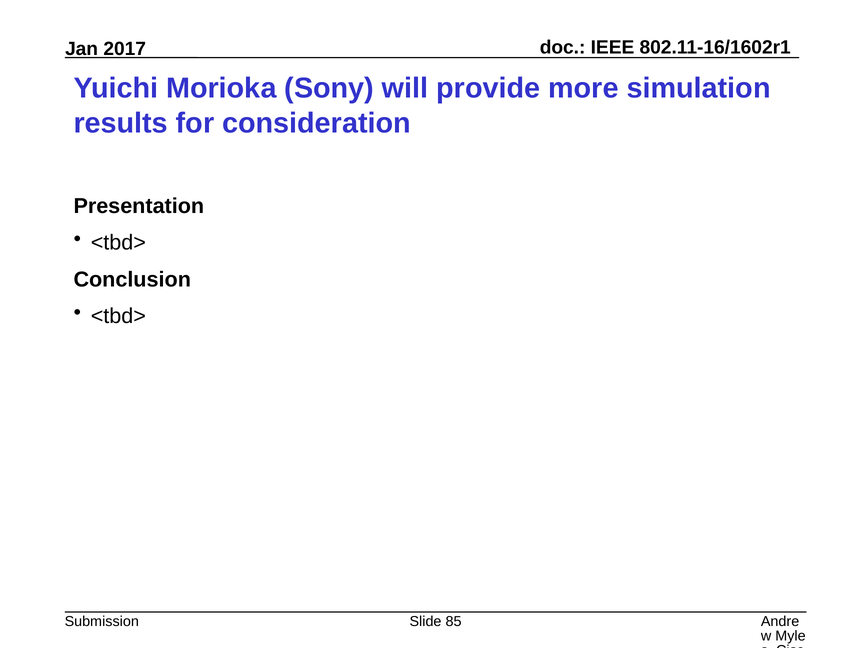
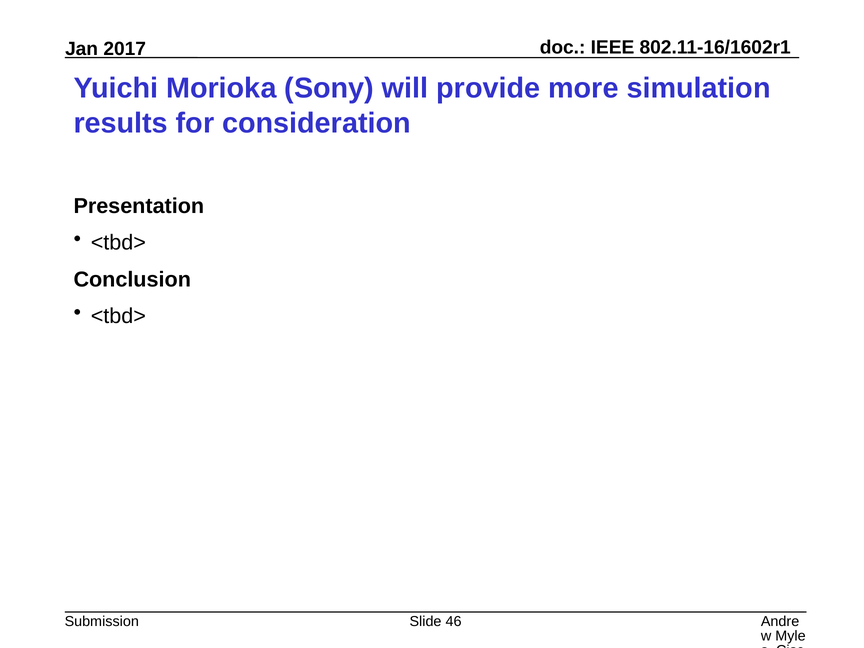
85: 85 -> 46 (454, 621)
